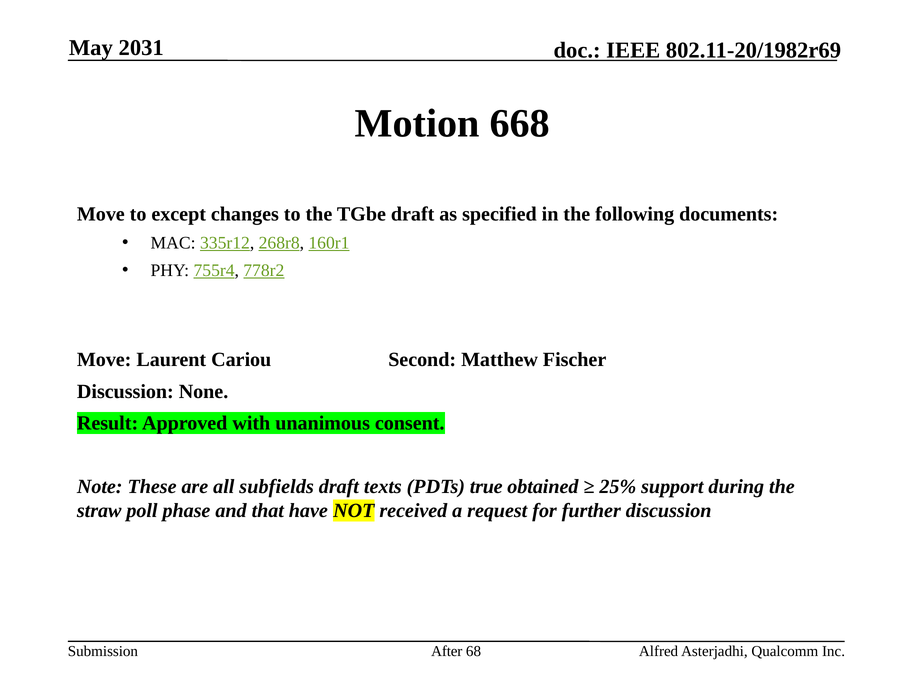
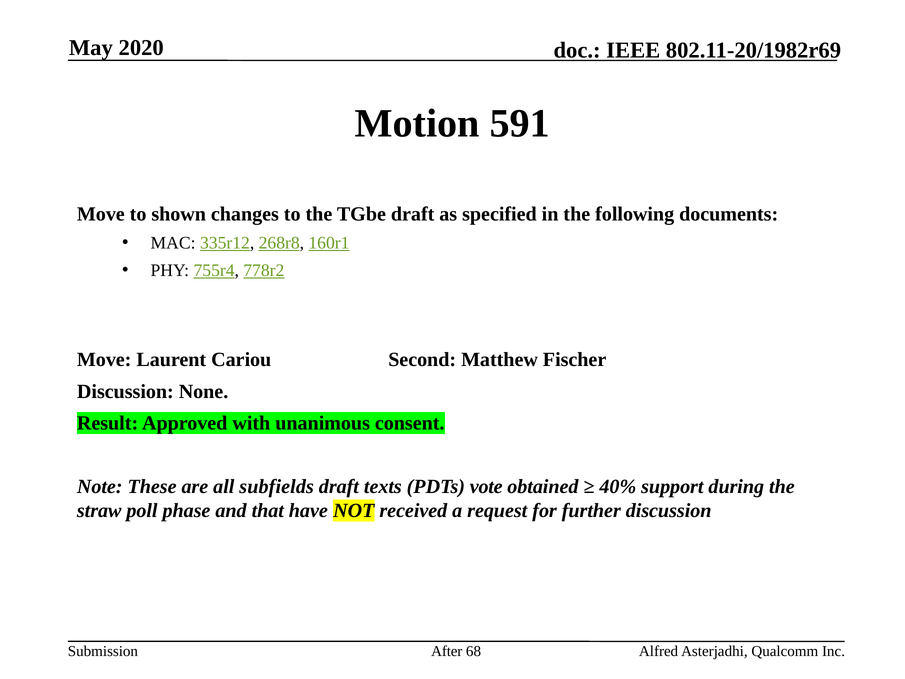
2031: 2031 -> 2020 (141, 48)
668: 668 -> 591 (520, 123)
except: except -> shown (179, 214)
true: true -> vote (486, 486)
25%: 25% -> 40% (618, 486)
